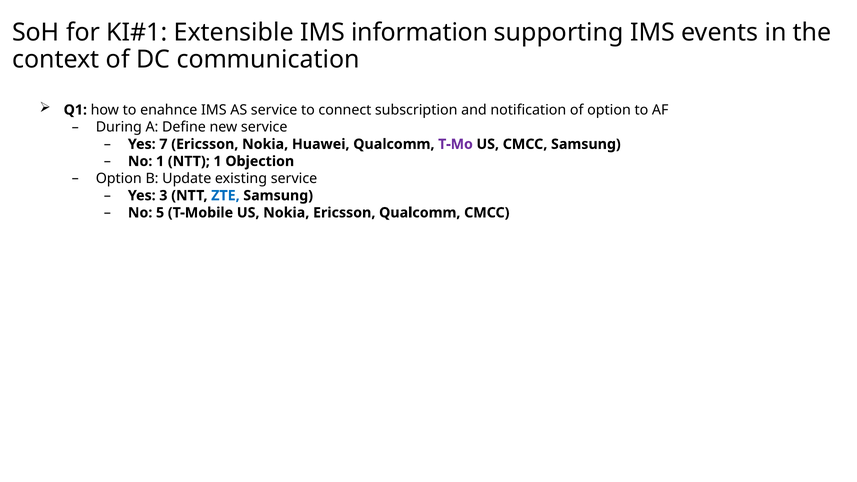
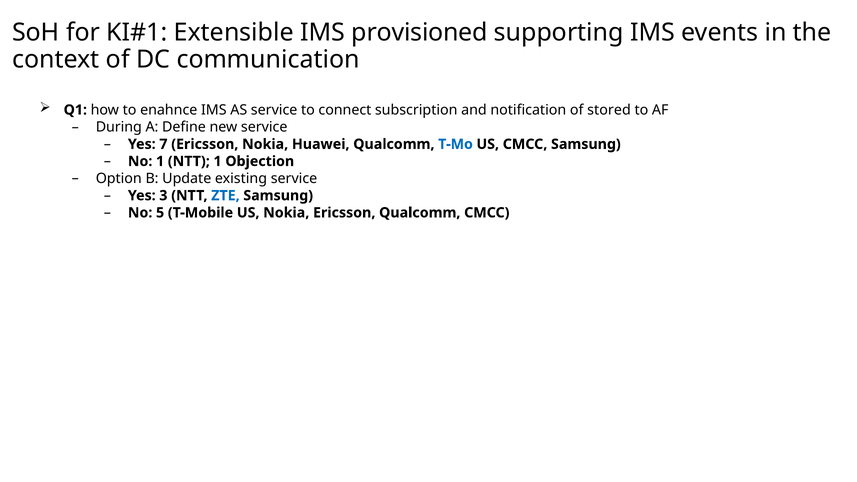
information: information -> provisioned (420, 32)
of option: option -> stored (609, 110)
T-Mo colour: purple -> blue (456, 144)
